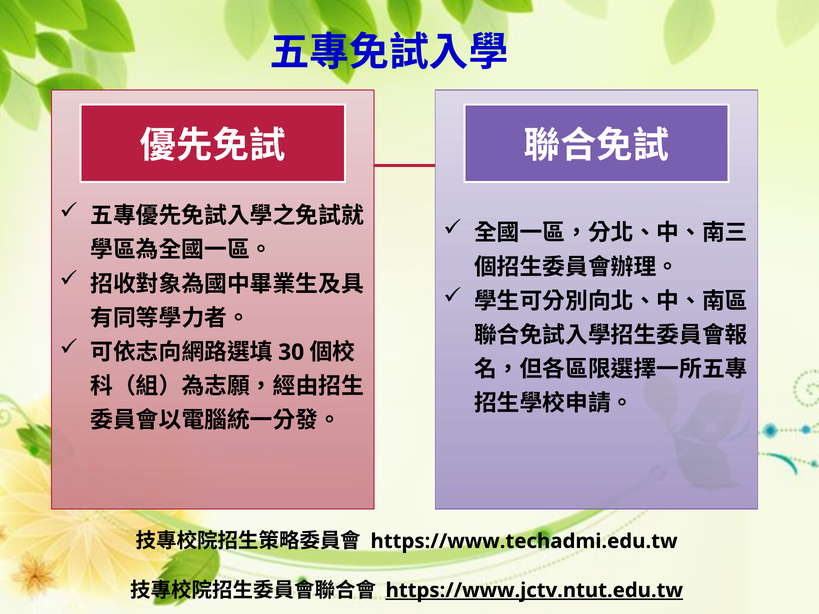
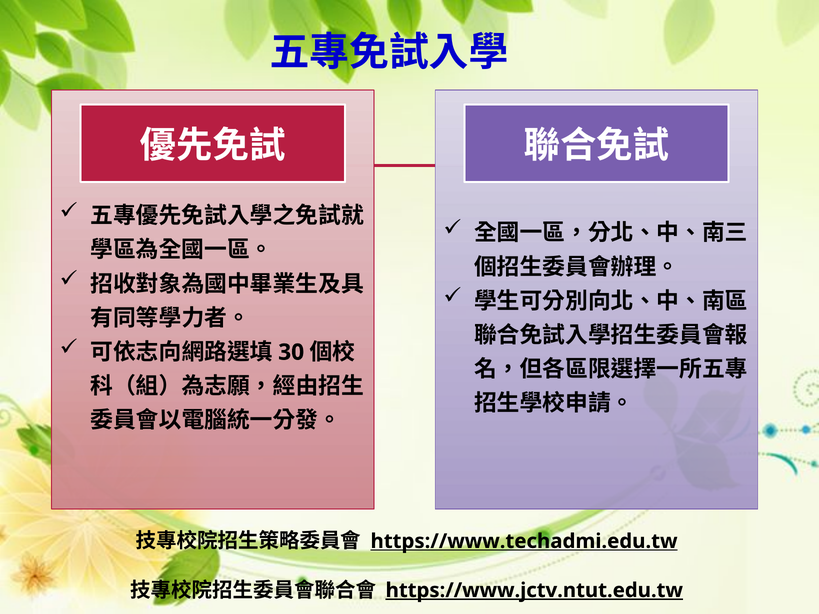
https://www.techadmi.edu.tw underline: none -> present (524, 541)
